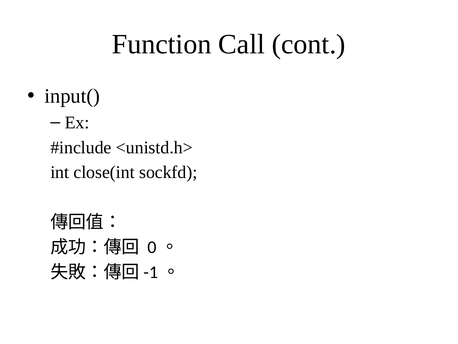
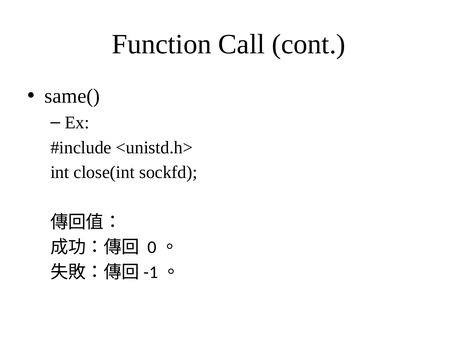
input(: input( -> same( (72, 96)
